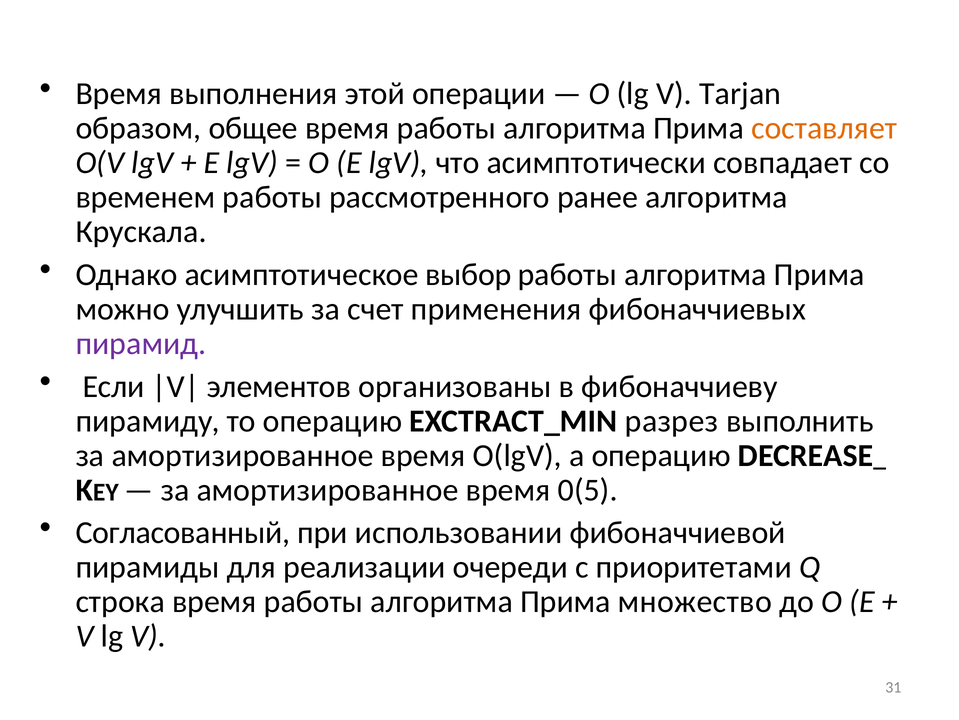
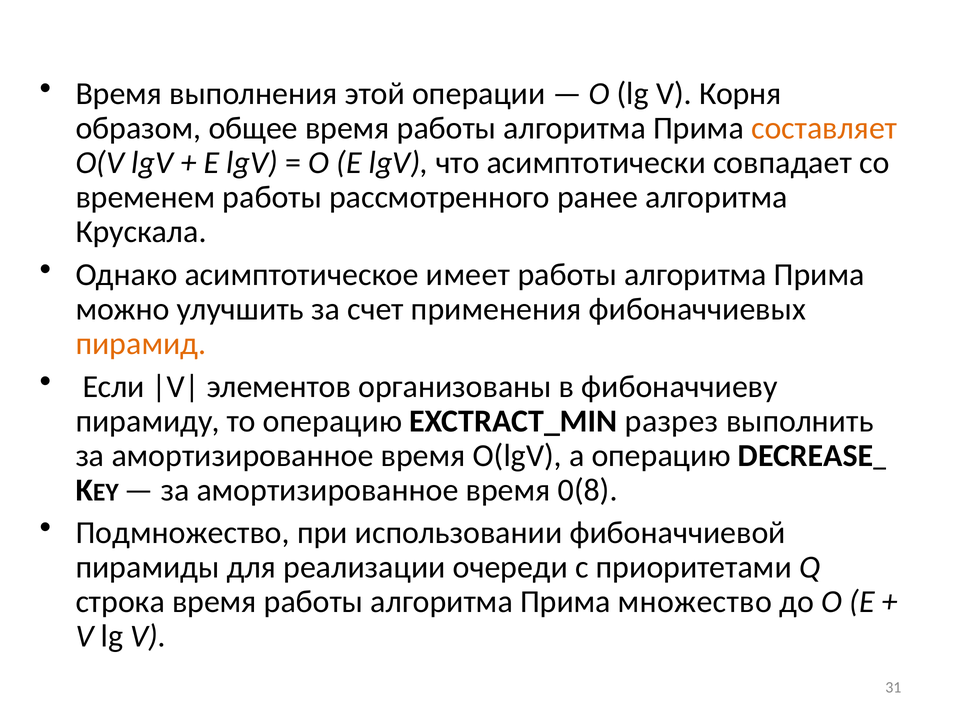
Tarjan: Tarjan -> Корня (740, 94)
выбор: выбор -> имеет (468, 274)
пирамид colour: purple -> orange (141, 343)
0(5: 0(5 -> 0(8 (588, 490)
Согласованный: Согласованный -> Подмножество (183, 532)
